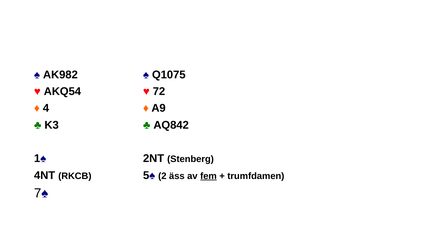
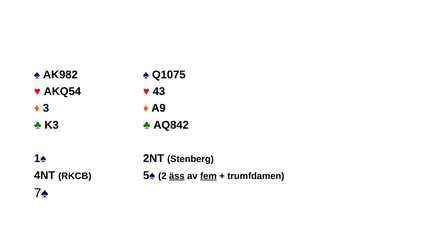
72: 72 -> 43 (159, 91)
4: 4 -> 3 (46, 108)
äss underline: none -> present (177, 176)
